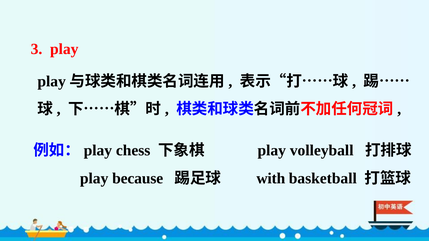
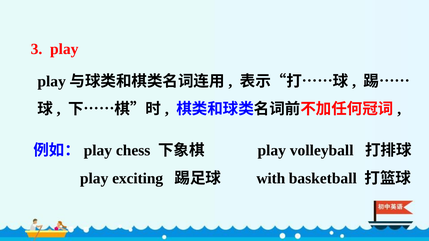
because: because -> exciting (138, 178)
